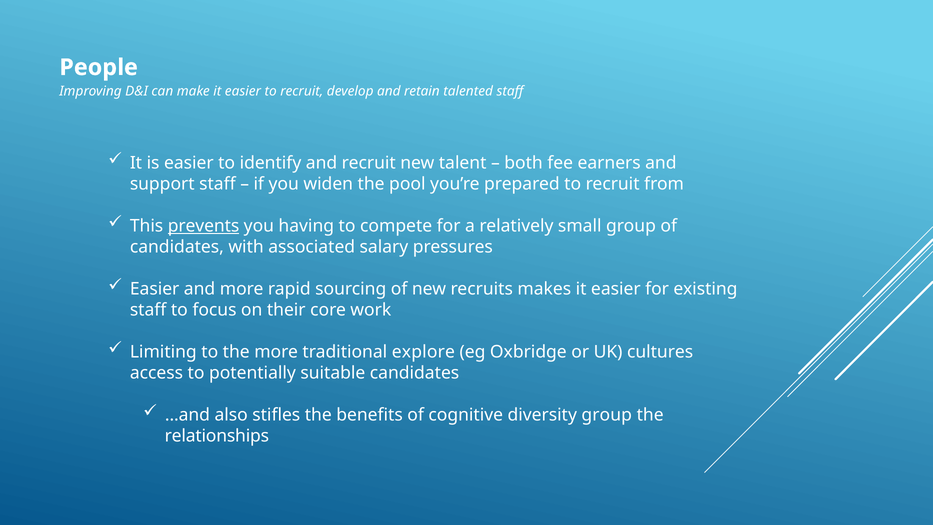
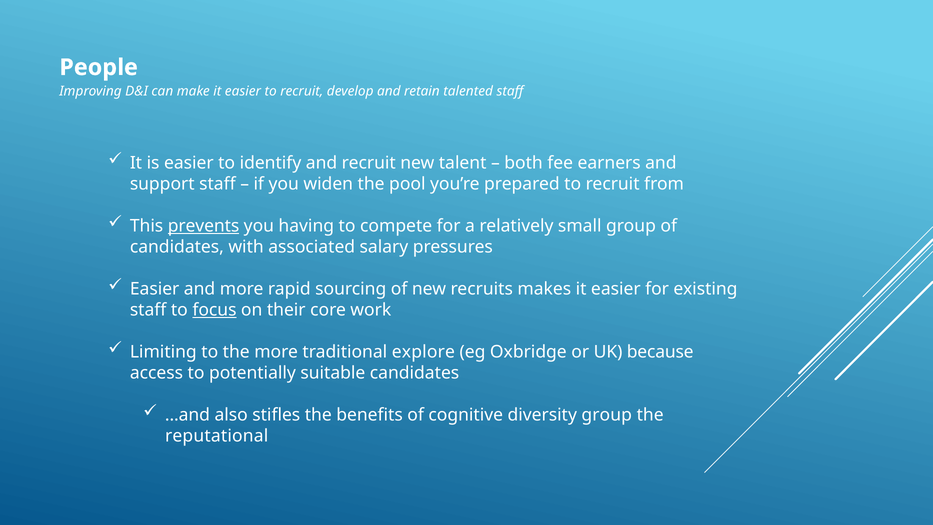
focus underline: none -> present (214, 310)
cultures: cultures -> because (660, 352)
relationships: relationships -> reputational (217, 436)
